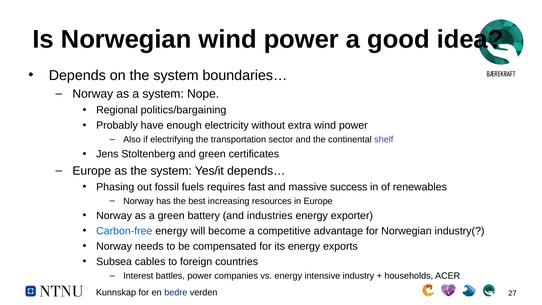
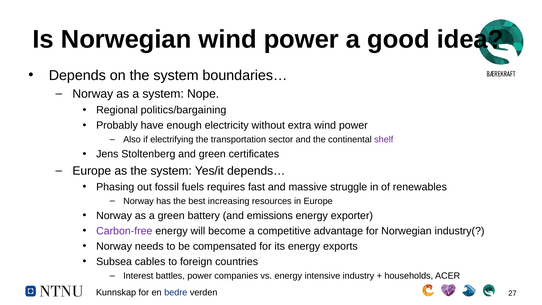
success: success -> struggle (349, 187)
industries: industries -> emissions (270, 216)
Carbon-free colour: blue -> purple (124, 231)
